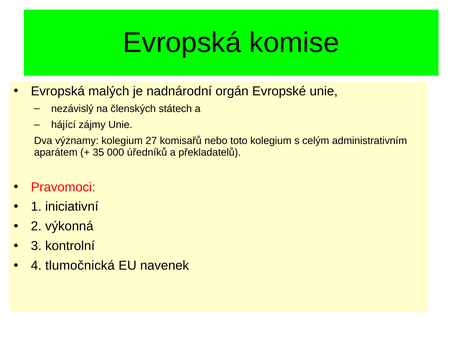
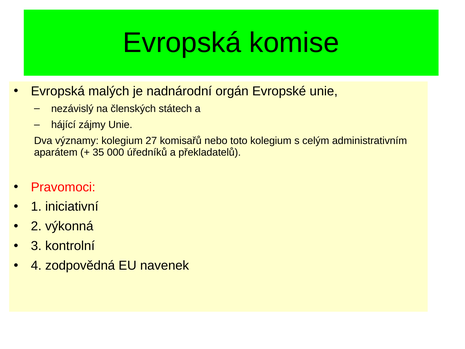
tlumočnická: tlumočnická -> zodpovědná (80, 265)
